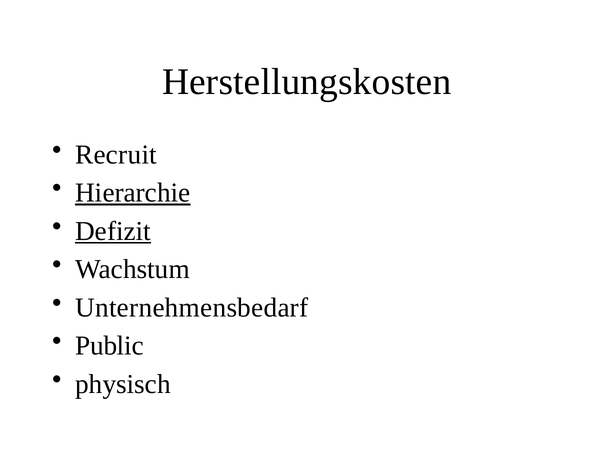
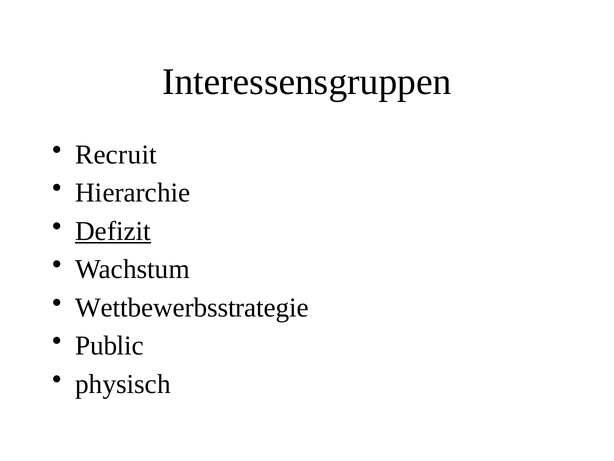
Herstellungskosten: Herstellungskosten -> Interessensgruppen (307, 82)
Hierarchie underline: present -> none (133, 193)
Unternehmensbedarf: Unternehmensbedarf -> Wettbewerbsstrategie (192, 307)
